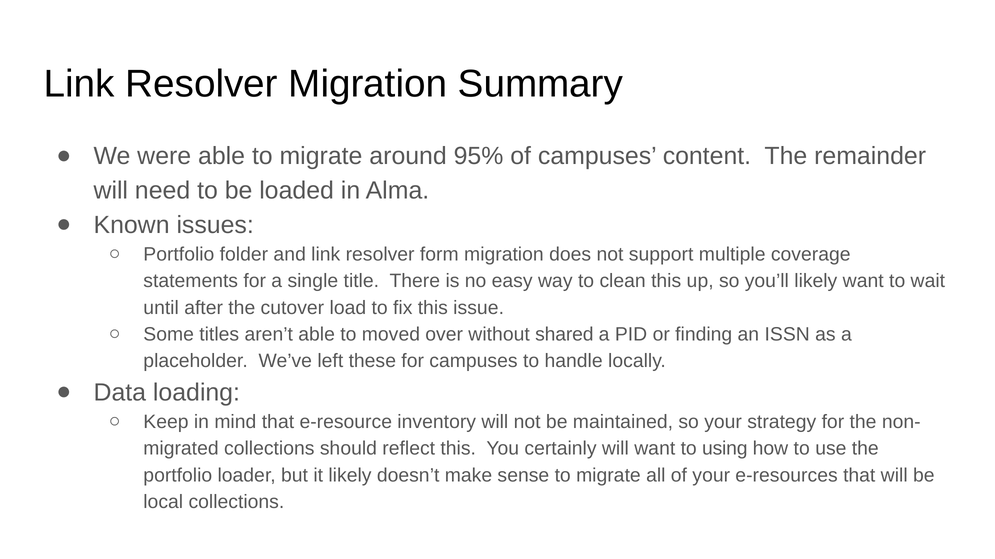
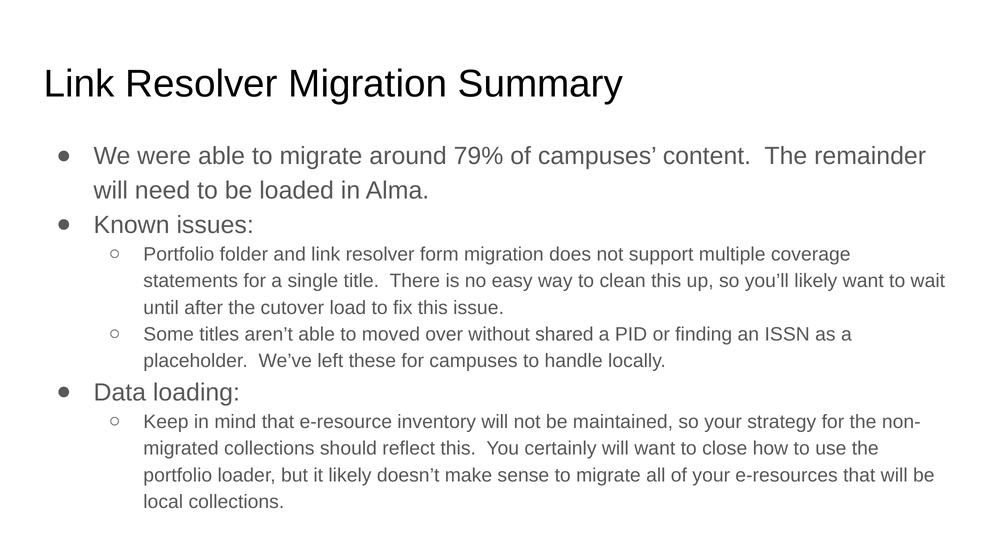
95%: 95% -> 79% (479, 156)
using: using -> close (725, 449)
